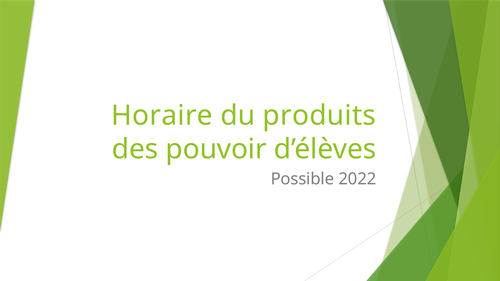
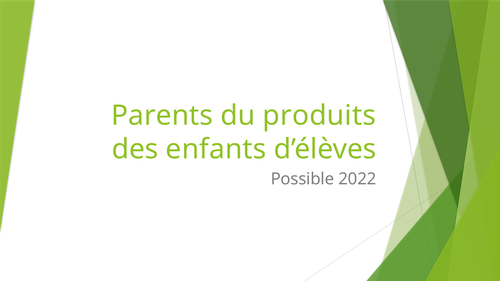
Horaire: Horaire -> Parents (162, 116)
pouvoir: pouvoir -> enfants (216, 149)
